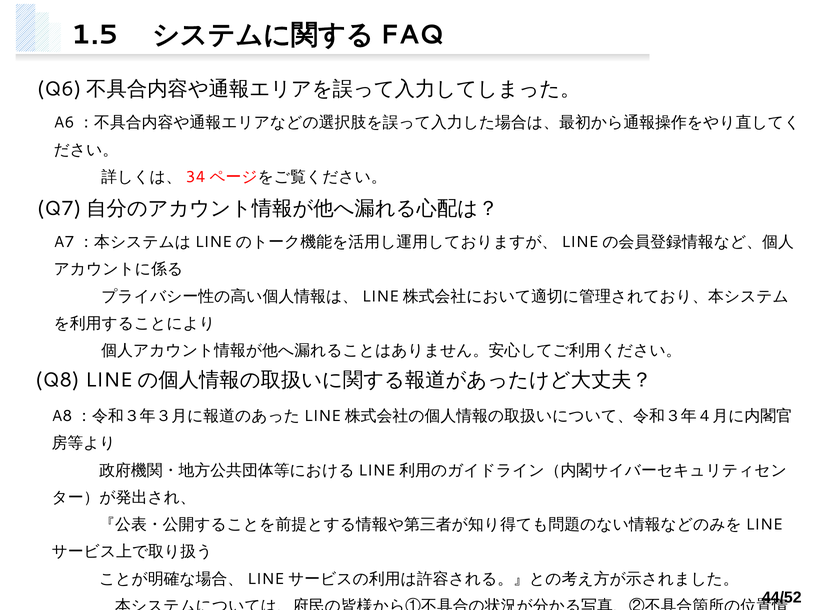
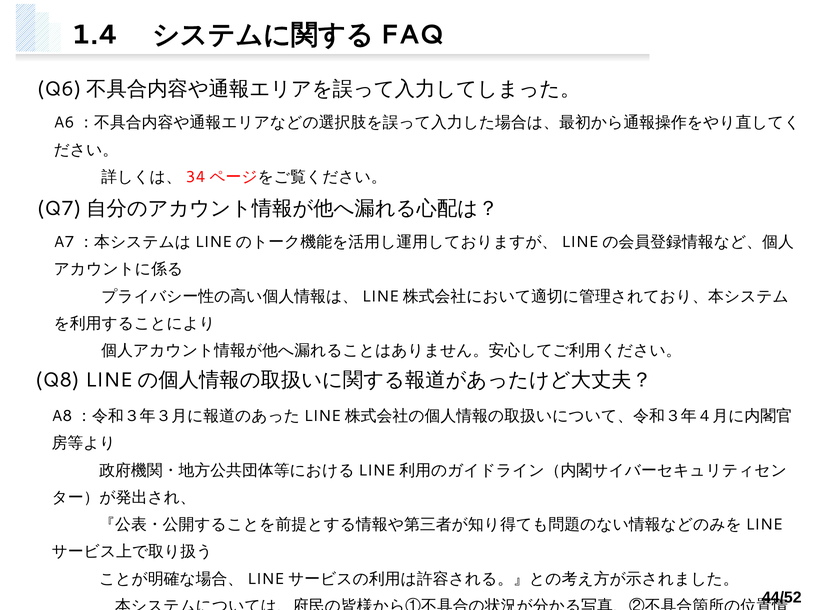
1.5: 1.5 -> 1.4 (95, 35)
